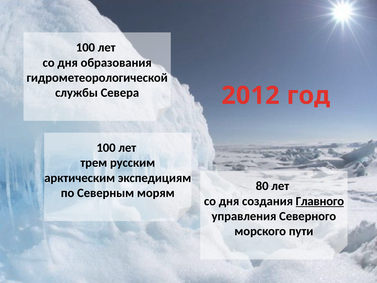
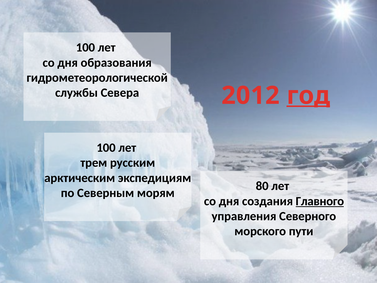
год underline: none -> present (308, 95)
